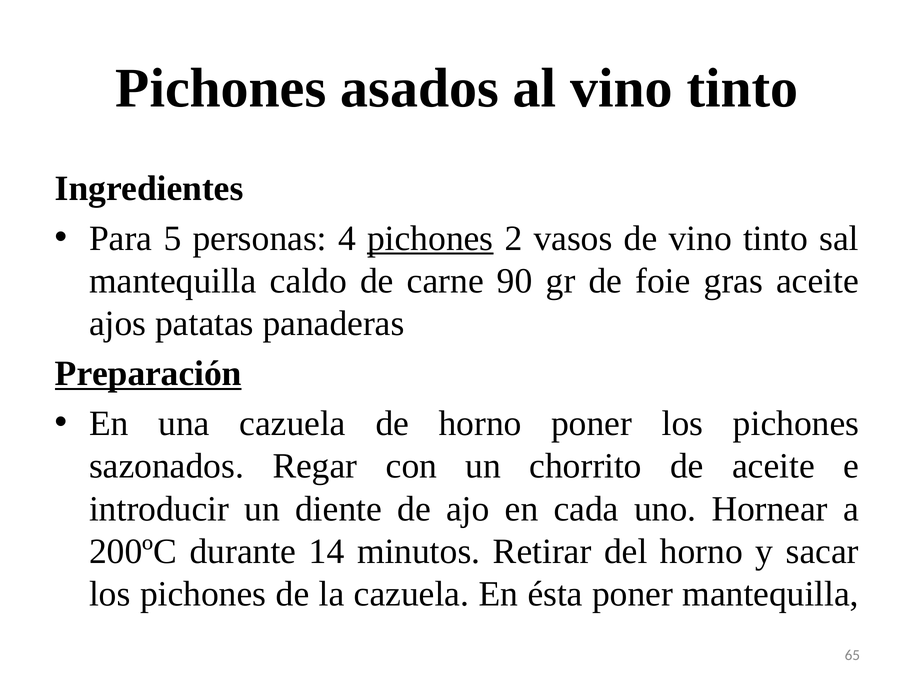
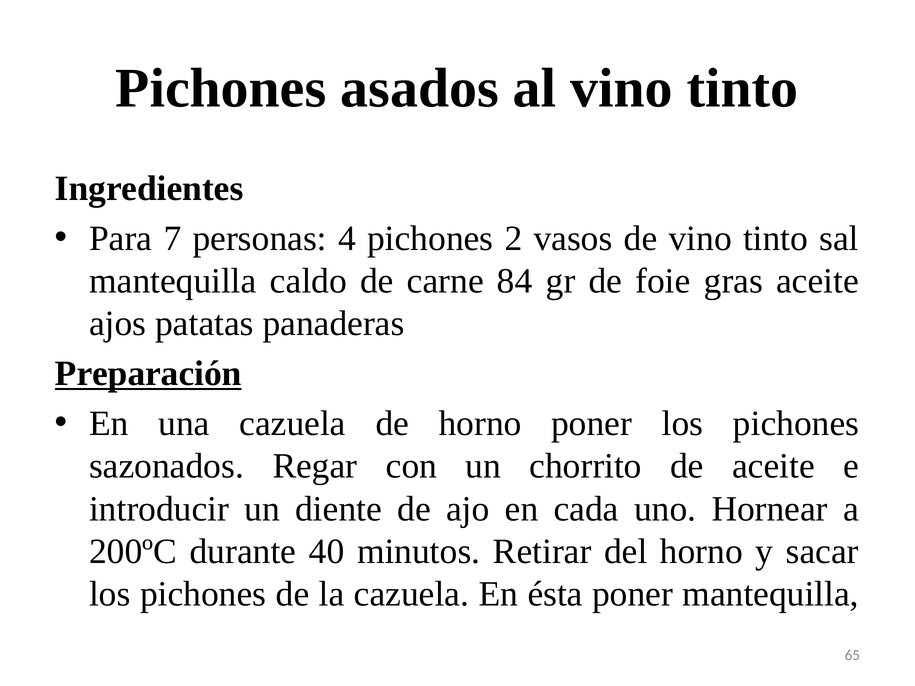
5: 5 -> 7 (172, 238)
pichones underline: present -> none (430, 238)
90: 90 -> 84 (515, 281)
14: 14 -> 40 (327, 552)
